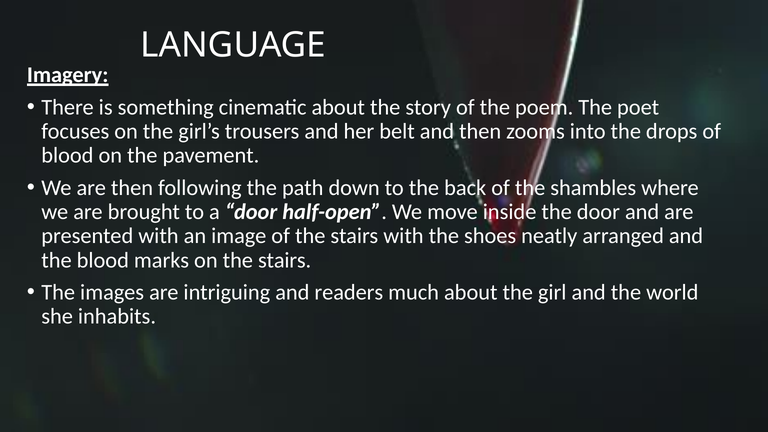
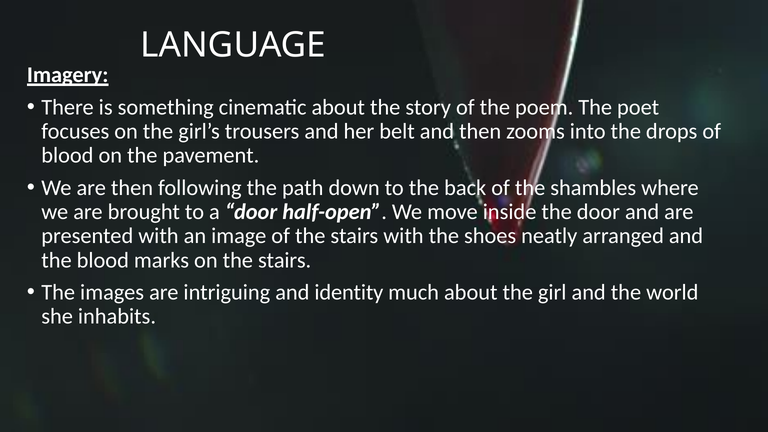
readers: readers -> identity (349, 292)
